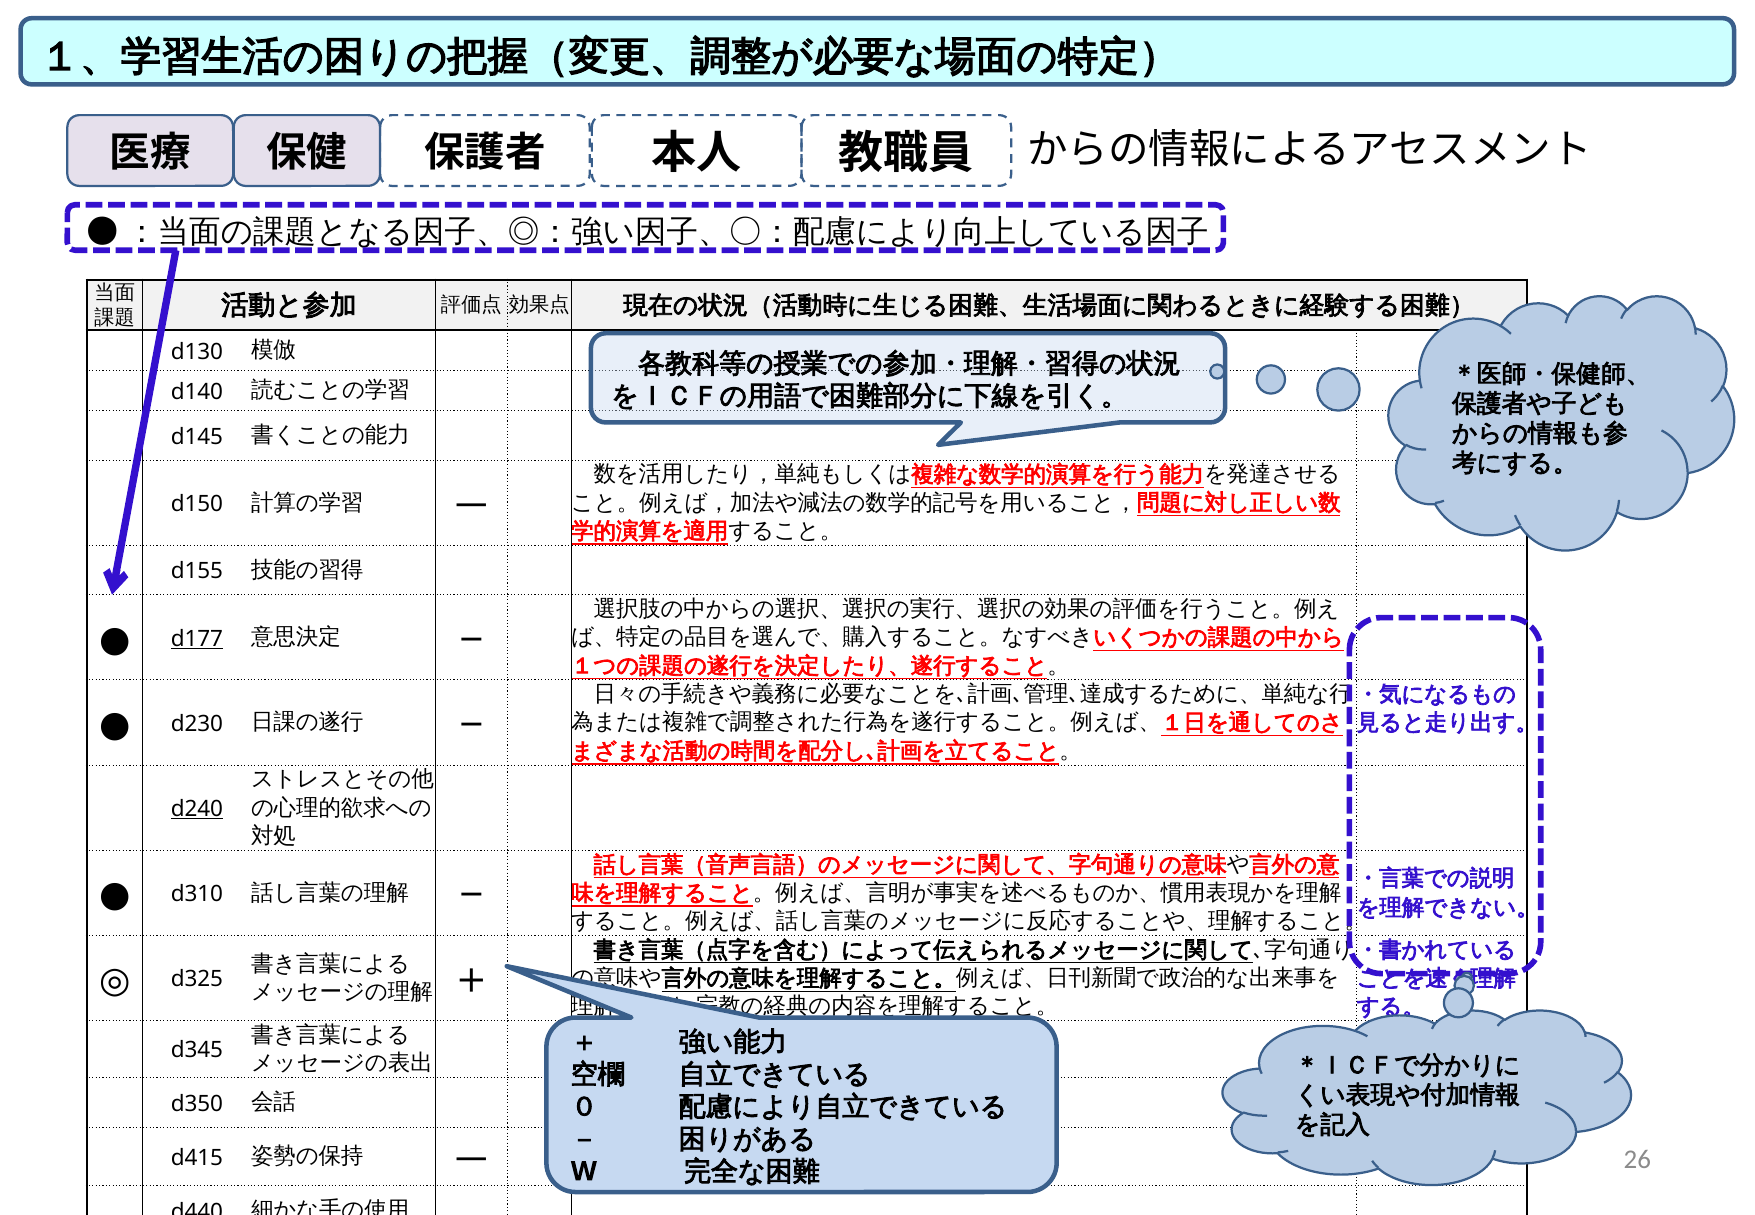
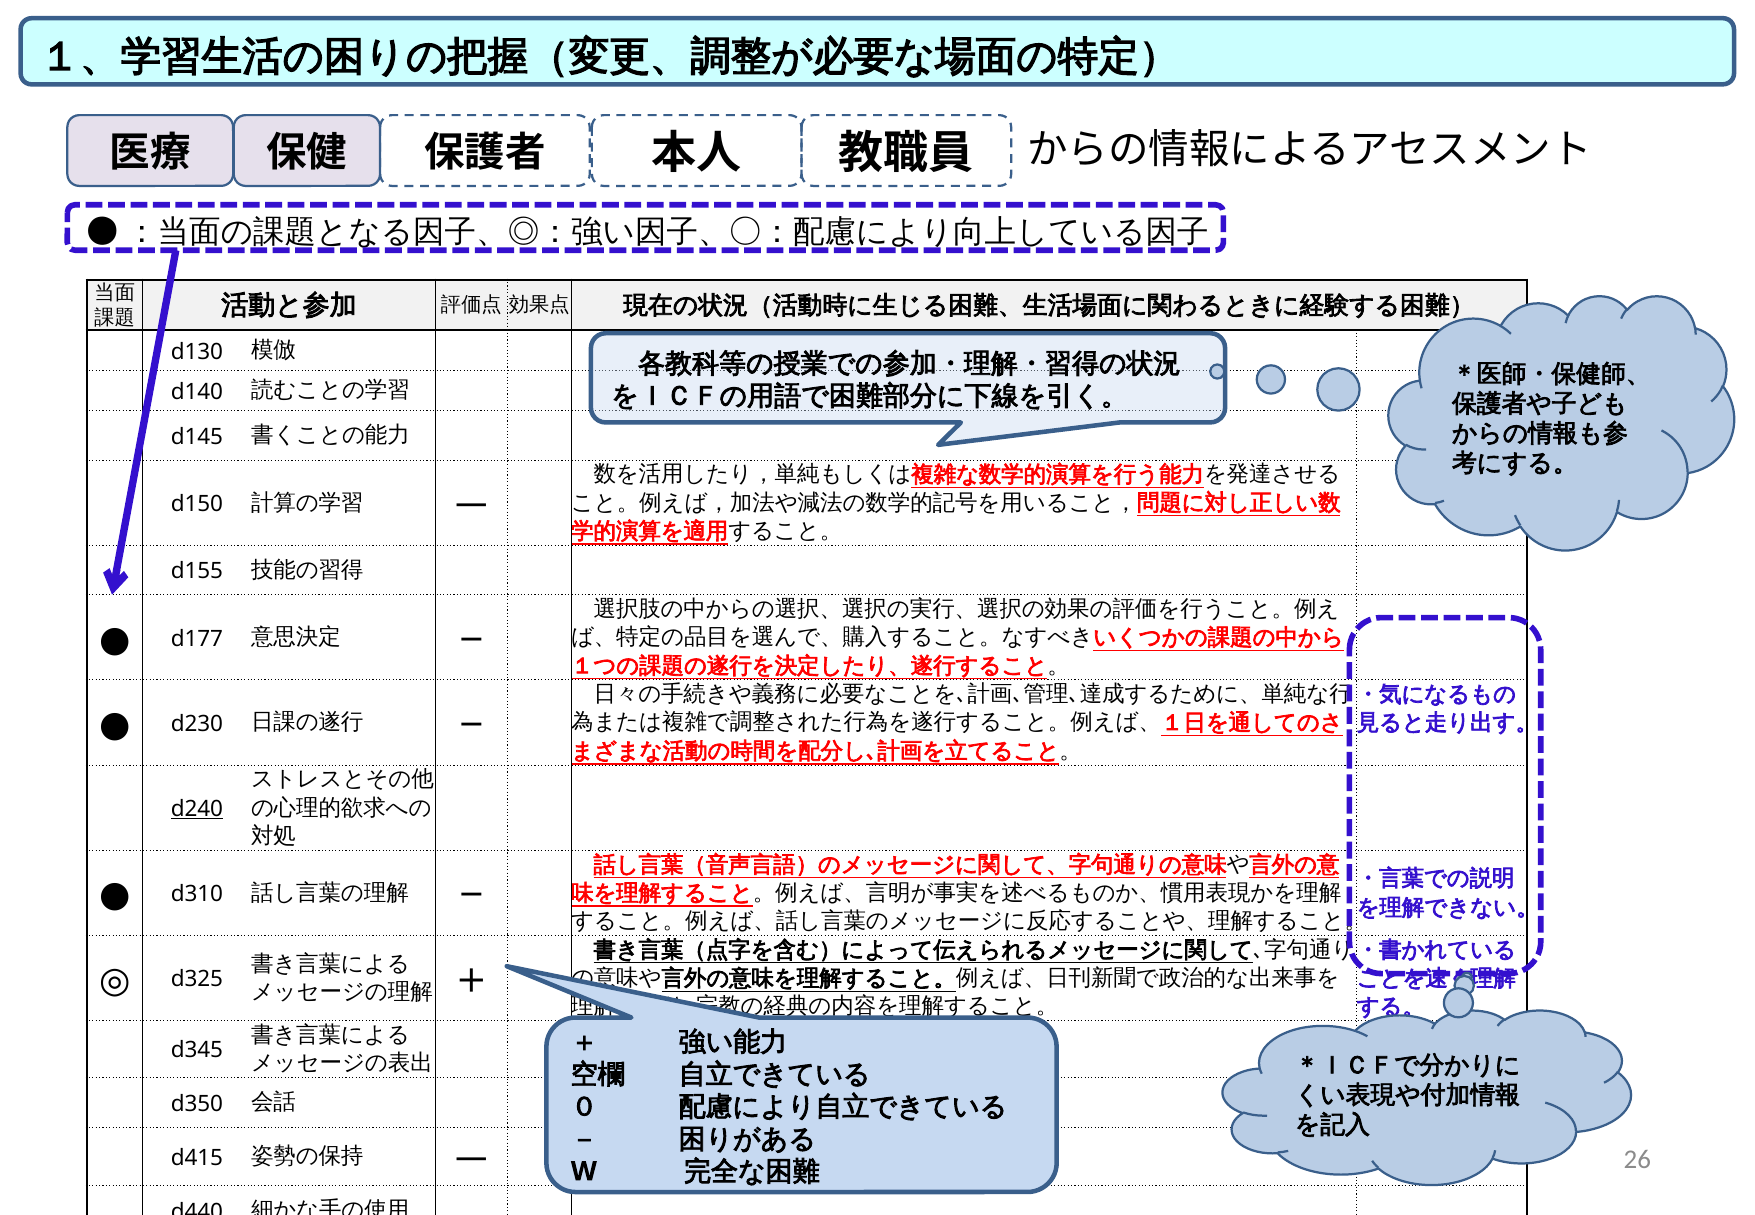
d177 underline: present -> none (197, 639)
